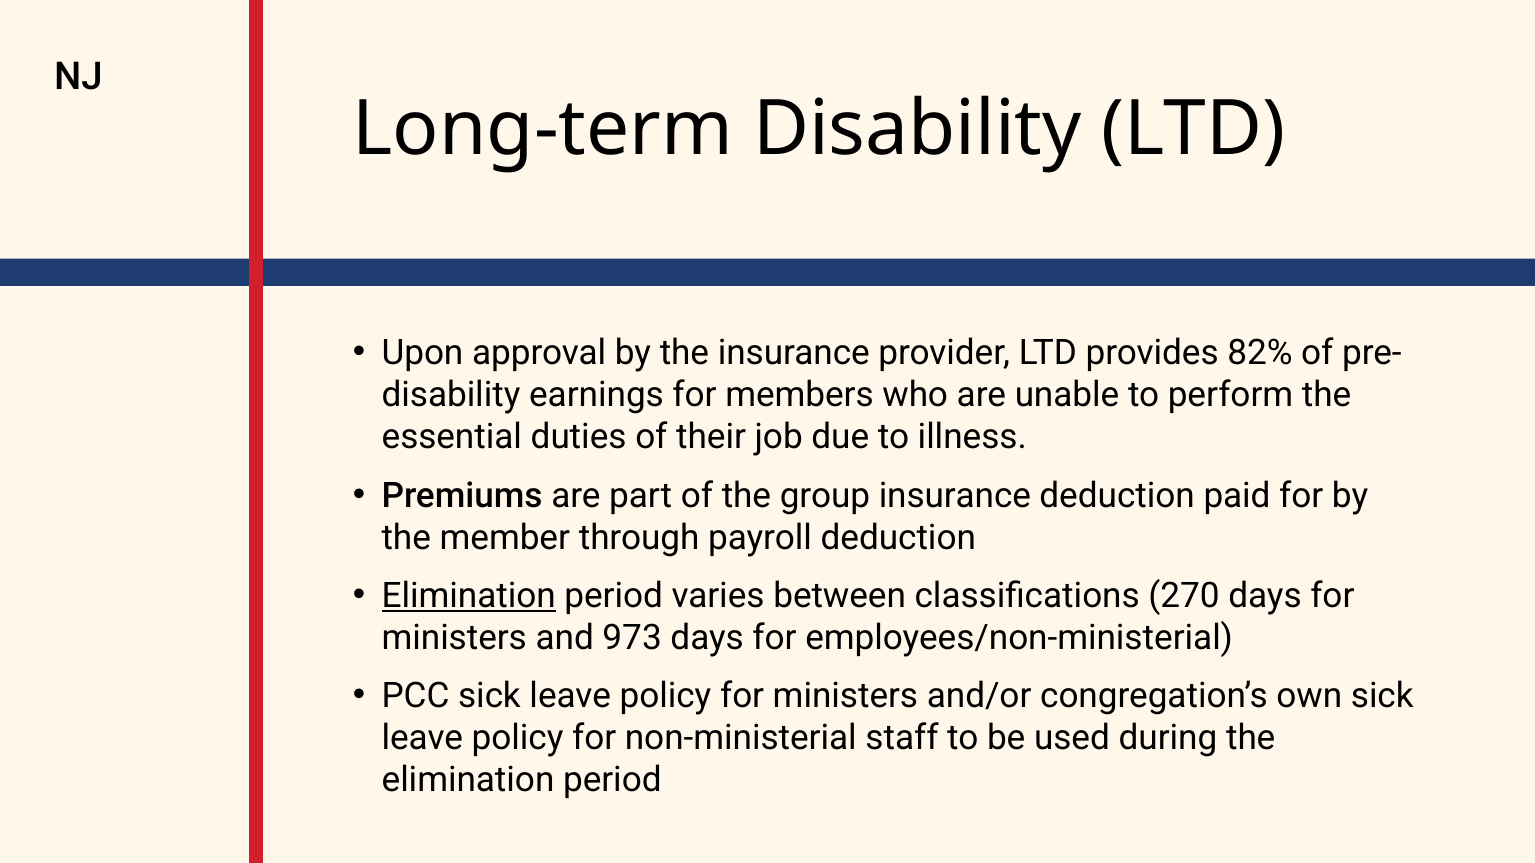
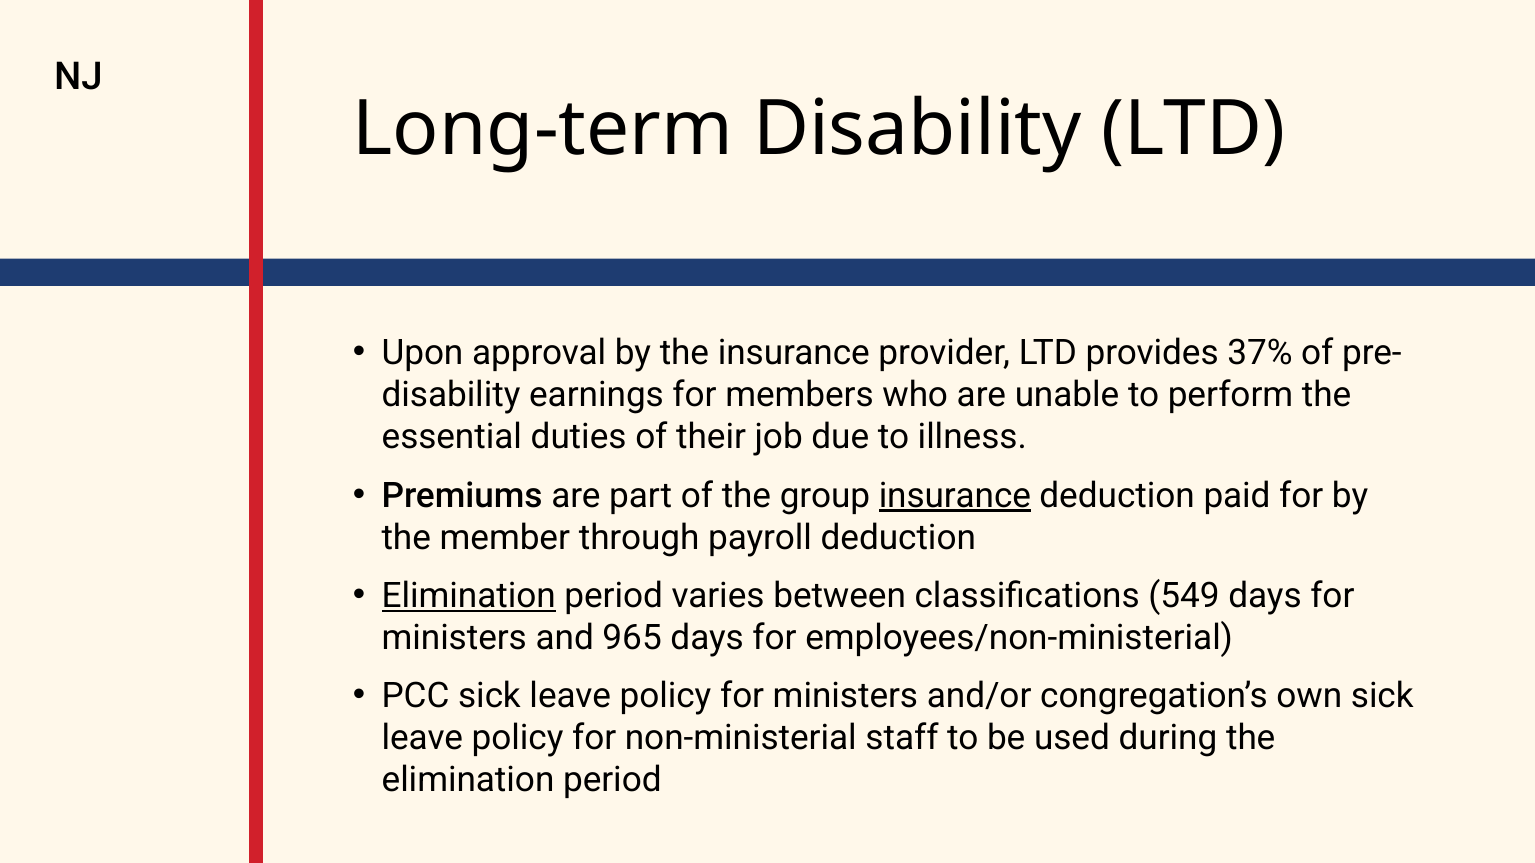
82%: 82% -> 37% (1260, 353)
insurance underline: none -> present (955, 496)
270: 270 -> 549 (1184, 596)
973: 973 -> 965 (632, 638)
